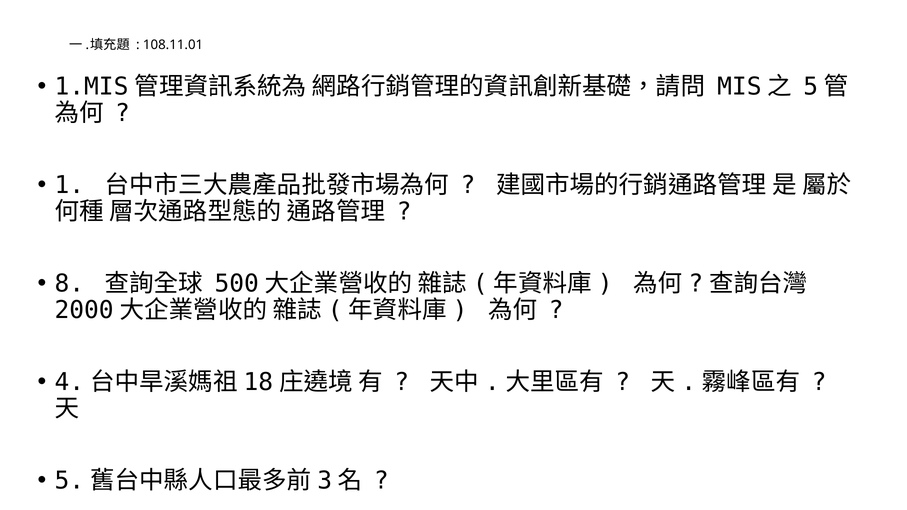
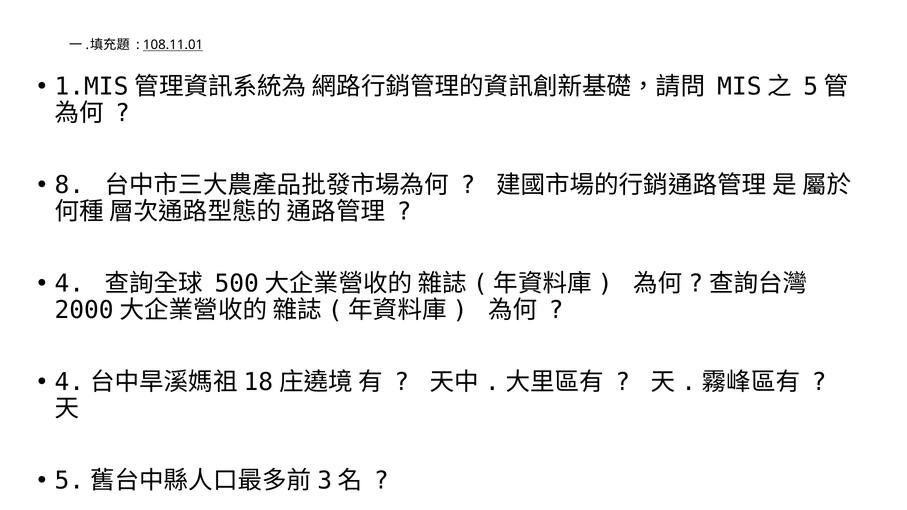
108.11.01 underline: none -> present (173, 45)
1: 1 -> 8 (69, 185)
8: 8 -> 4 (69, 284)
